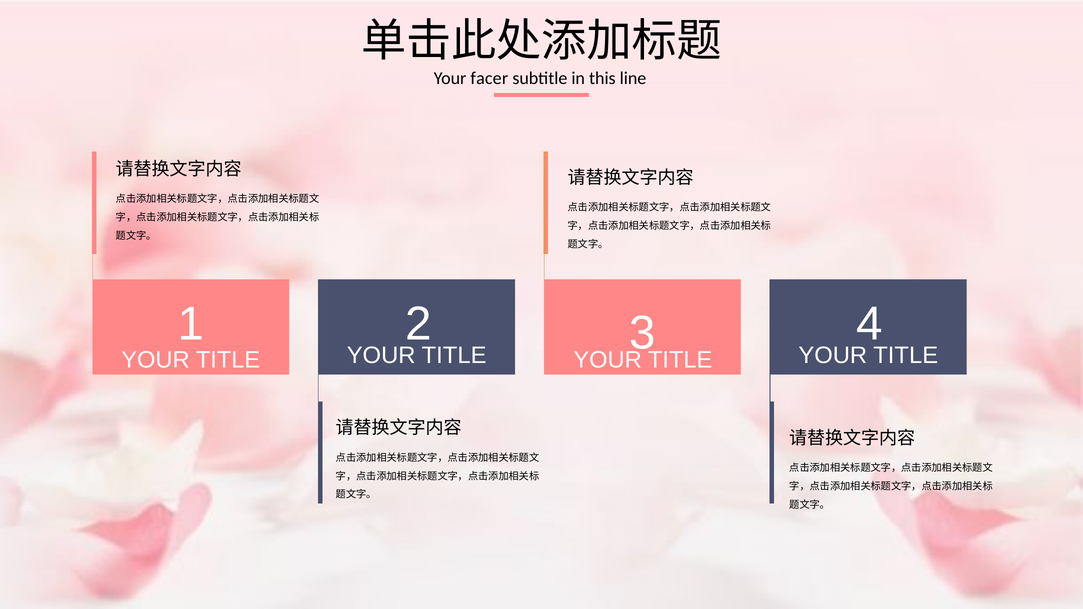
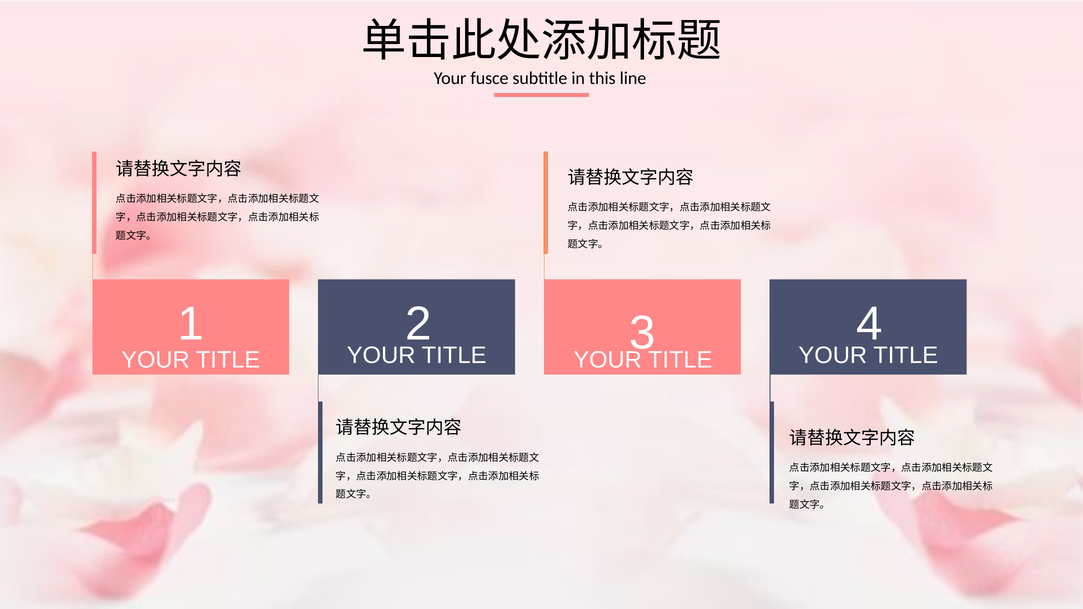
facer: facer -> fusce (489, 78)
